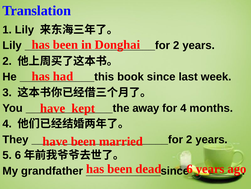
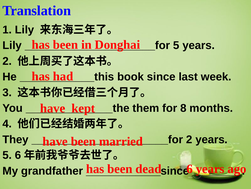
2: 2 -> 5 (176, 45)
away: away -> them (146, 108)
for 4: 4 -> 8 (183, 108)
